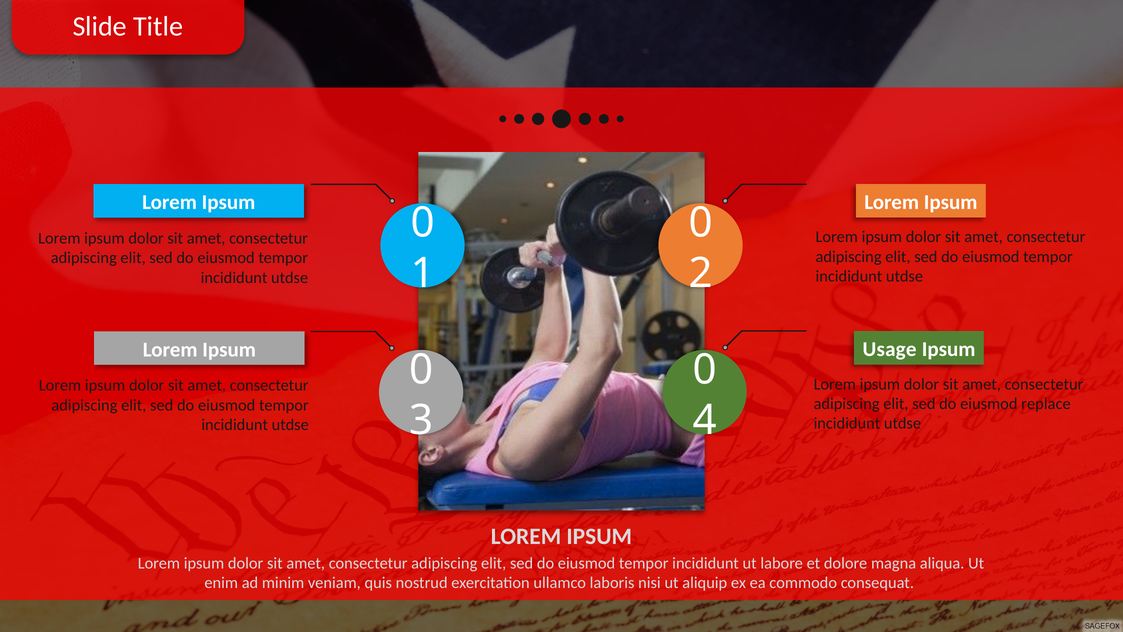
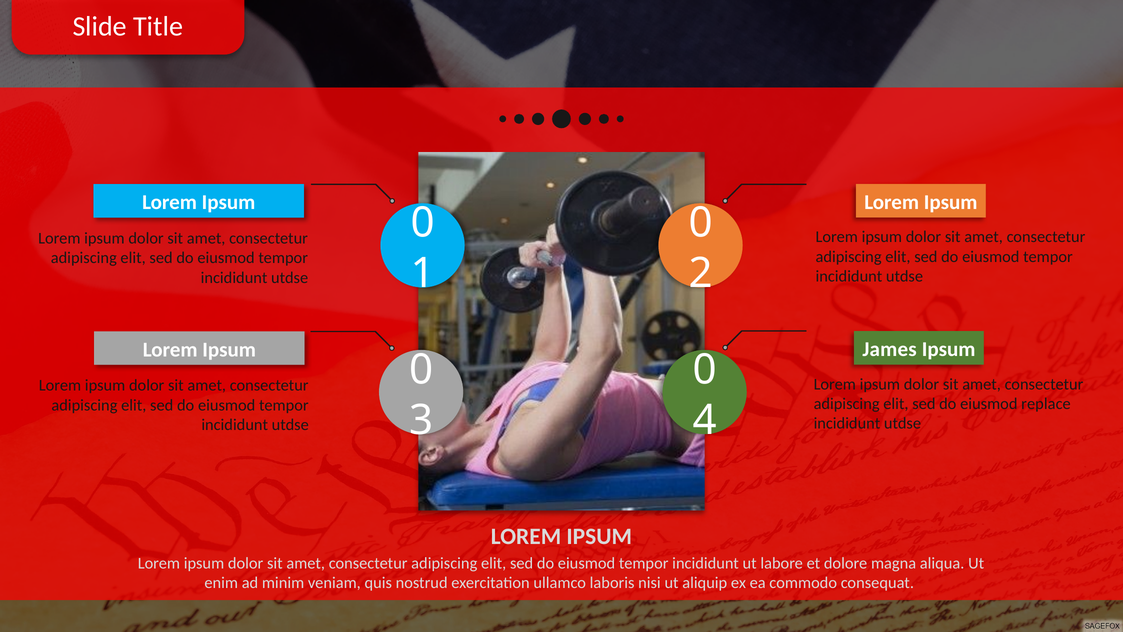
Usage: Usage -> James (890, 349)
